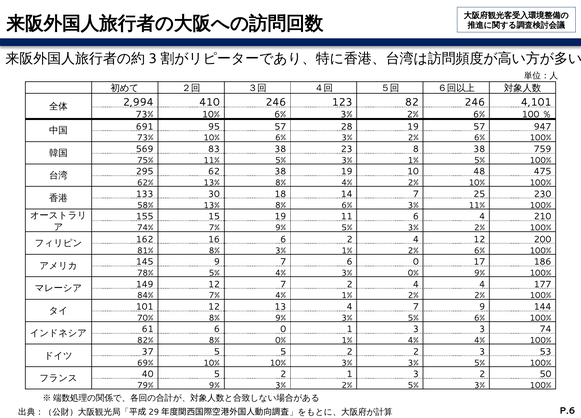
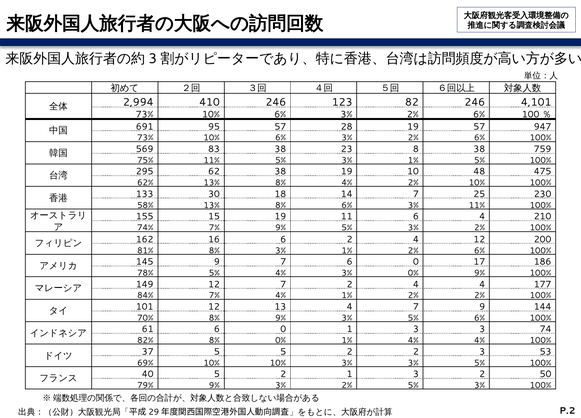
P.6: P.6 -> P.2 (567, 411)
